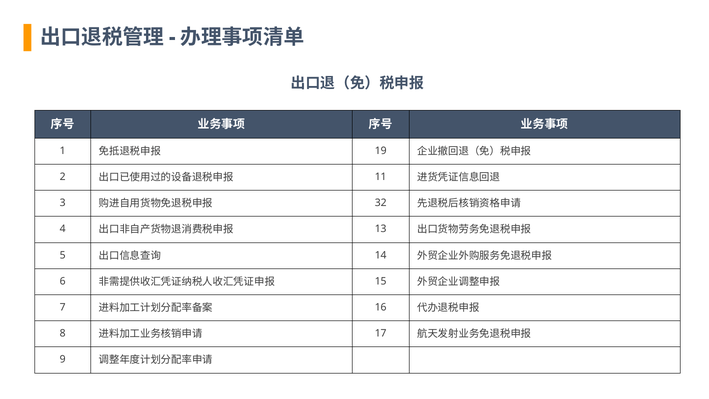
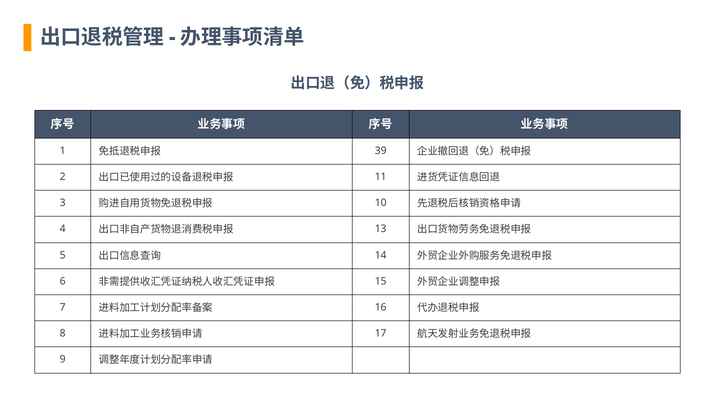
19: 19 -> 39 (381, 151)
32: 32 -> 10 (381, 203)
